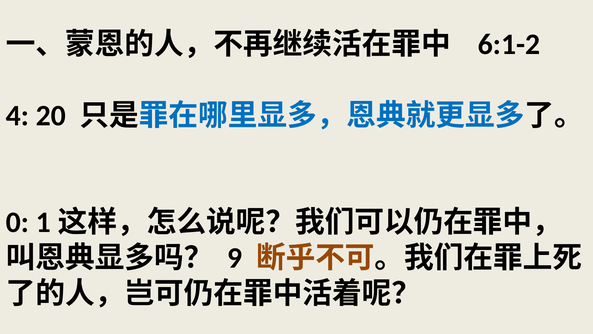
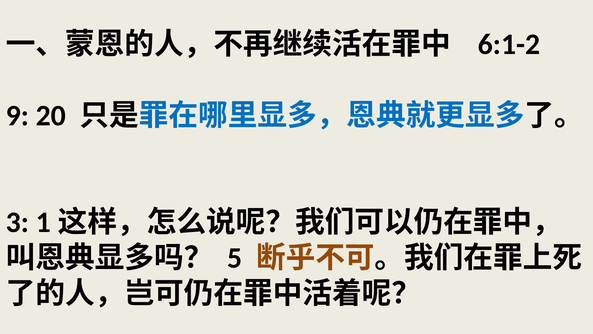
4: 4 -> 9 (18, 115)
0: 0 -> 3 (18, 222)
9: 9 -> 5 (235, 258)
